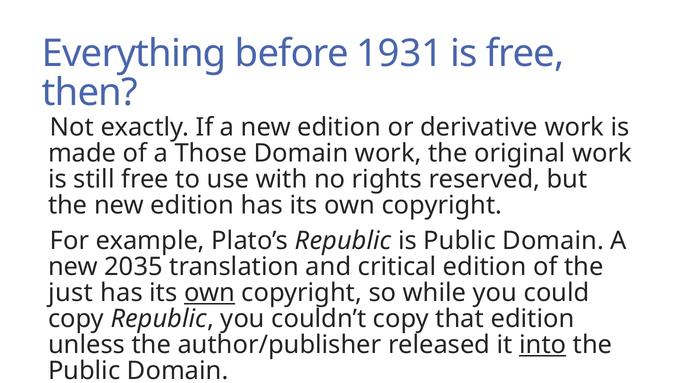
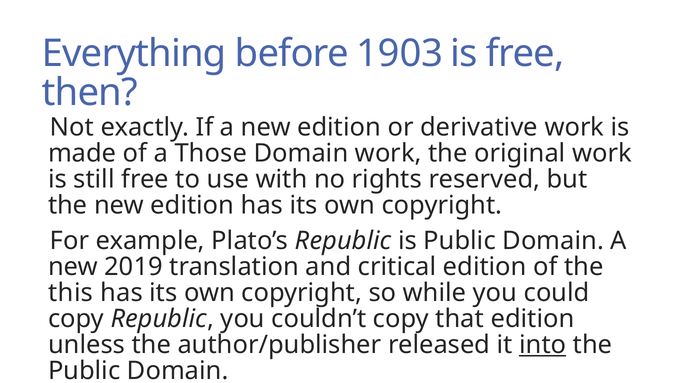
1931: 1931 -> 1903 (400, 54)
2035: 2035 -> 2019 (134, 267)
just: just -> this (71, 293)
own underline: present -> none (210, 293)
